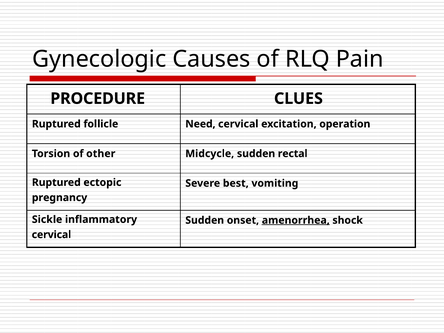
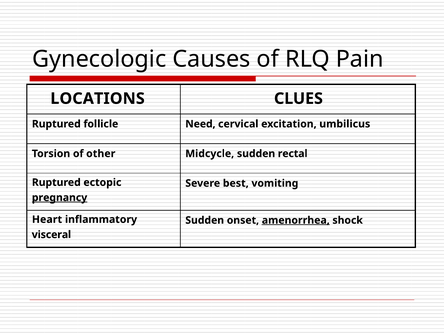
PROCEDURE: PROCEDURE -> LOCATIONS (98, 99)
operation: operation -> umbilicus (345, 124)
pregnancy underline: none -> present (60, 198)
Sickle: Sickle -> Heart (47, 219)
cervical: cervical -> visceral (51, 235)
